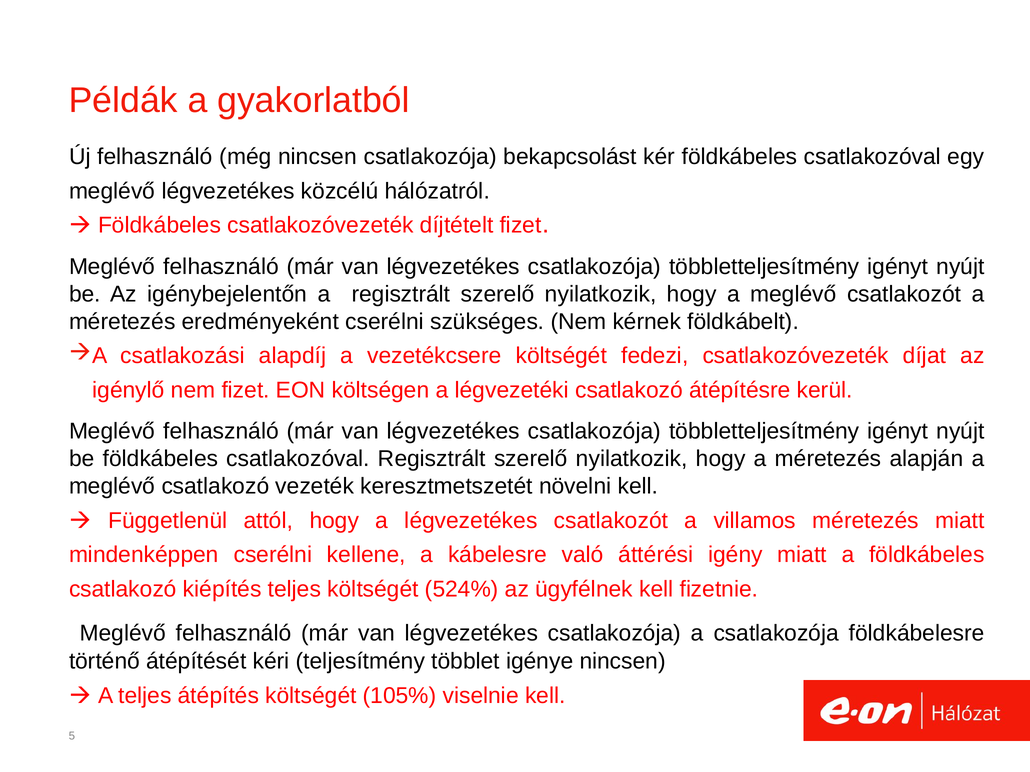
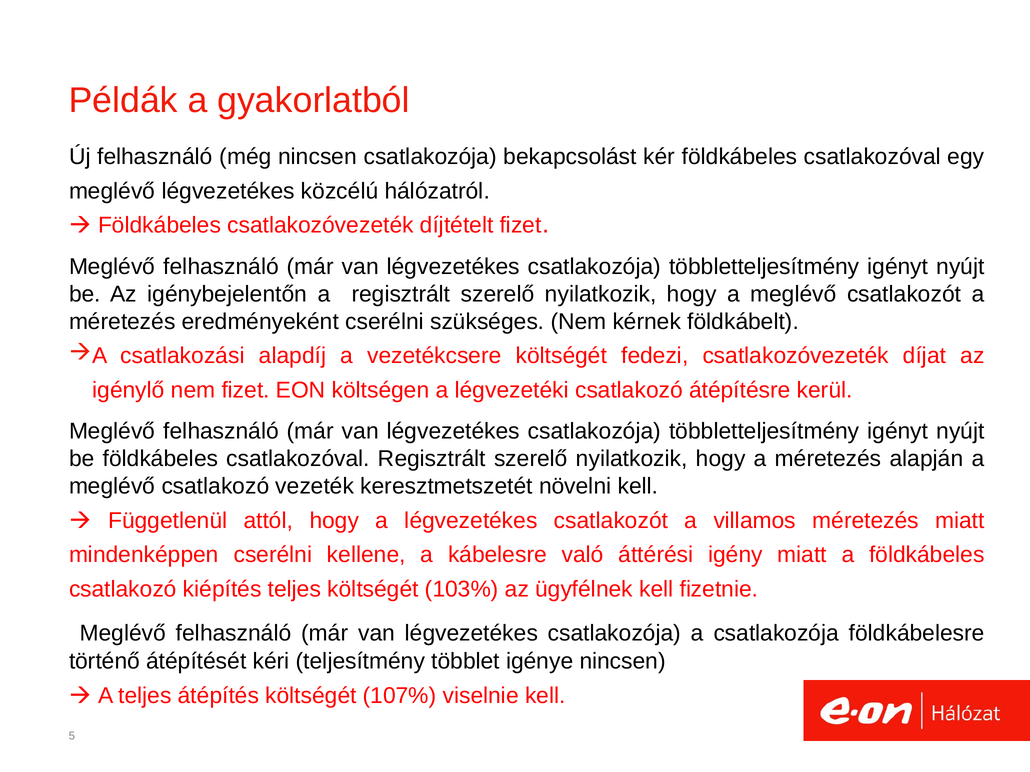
524%: 524% -> 103% (462, 590)
105%: 105% -> 107% (400, 696)
